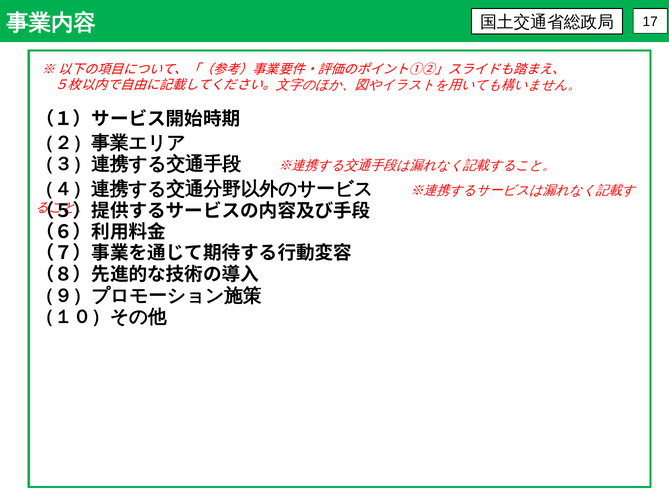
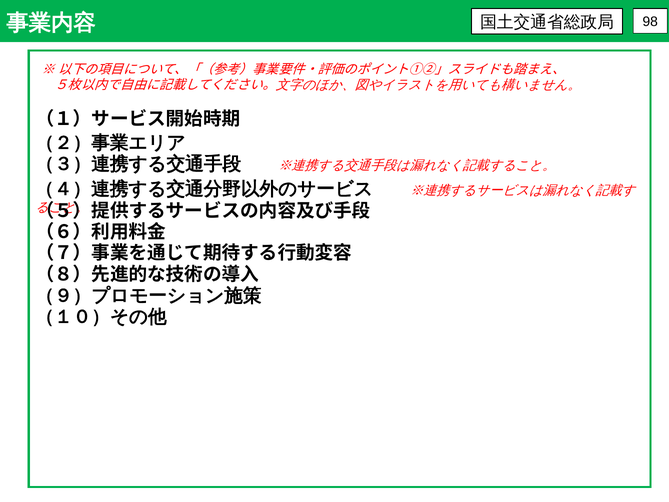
17: 17 -> 98 (650, 22)
